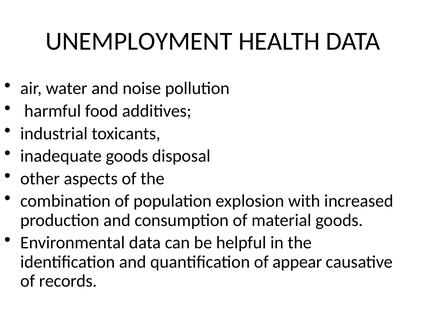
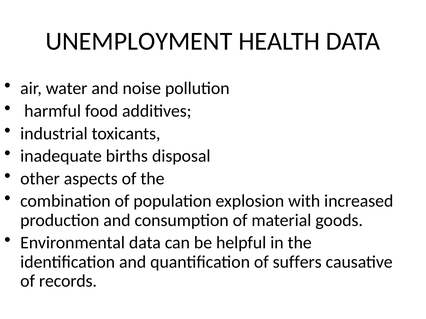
inadequate goods: goods -> births (127, 156)
appear: appear -> suffers (297, 262)
